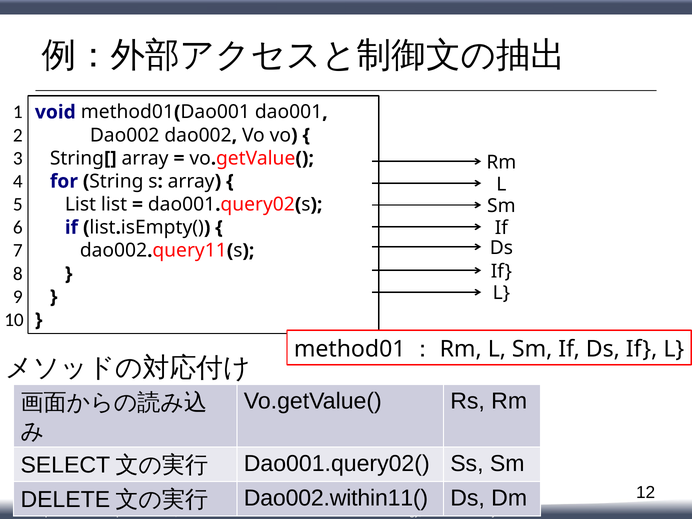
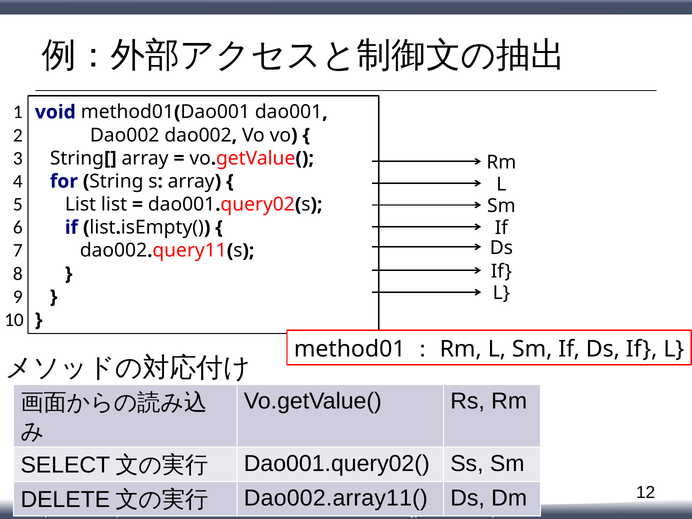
Dao002.within11(: Dao002.within11( -> Dao002.array11( (336, 498)
